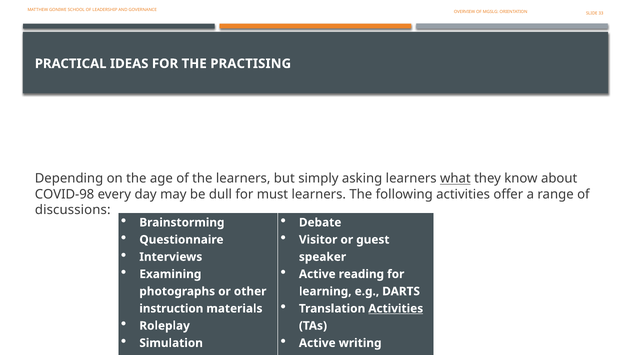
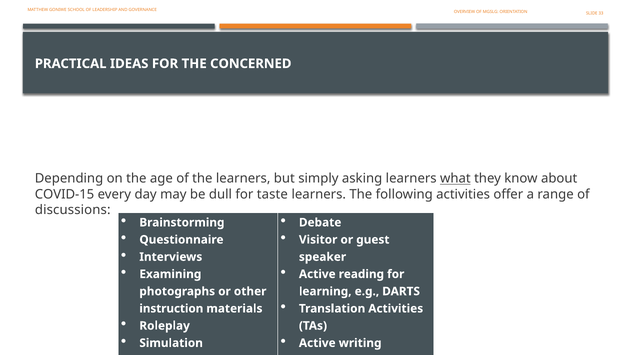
PRACTISING: PRACTISING -> CONCERNED (251, 64)
COVID-98: COVID-98 -> COVID-15 (65, 194)
must: must -> taste (272, 194)
Activities underline: present -> none (396, 309)
